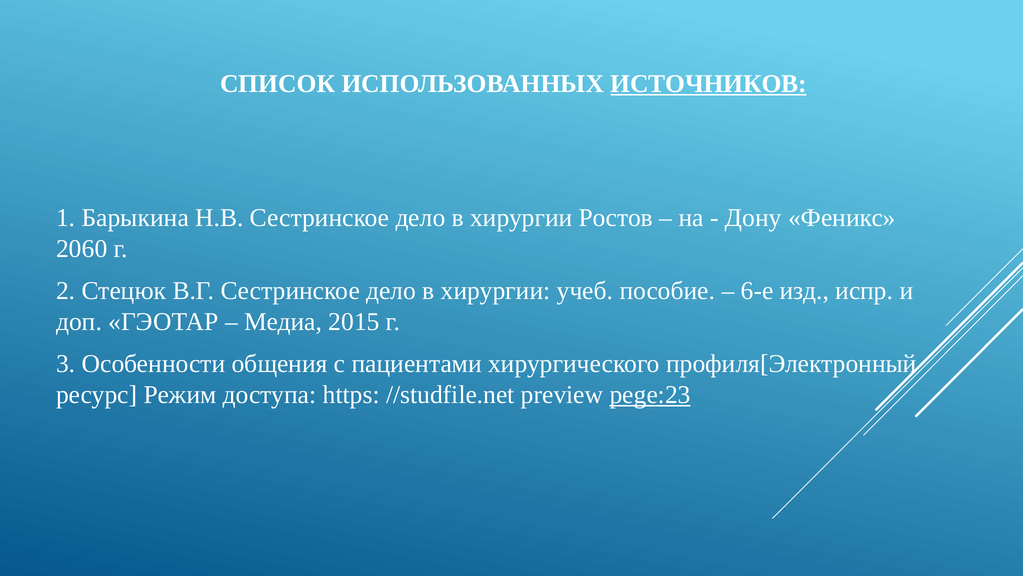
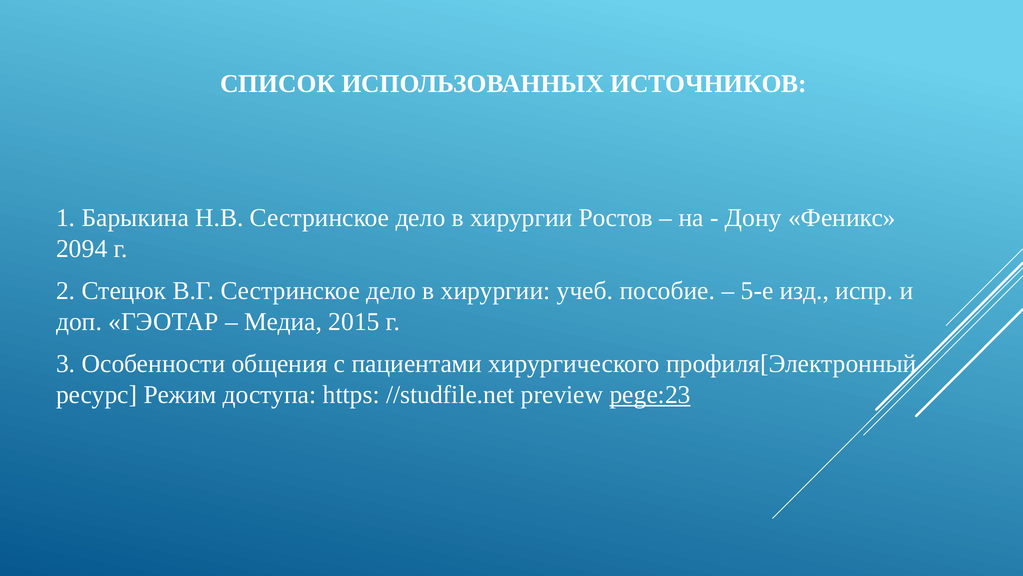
ИСТОЧНИКОВ underline: present -> none (709, 84)
2060: 2060 -> 2094 (82, 248)
6-е: 6-е -> 5-е (757, 291)
